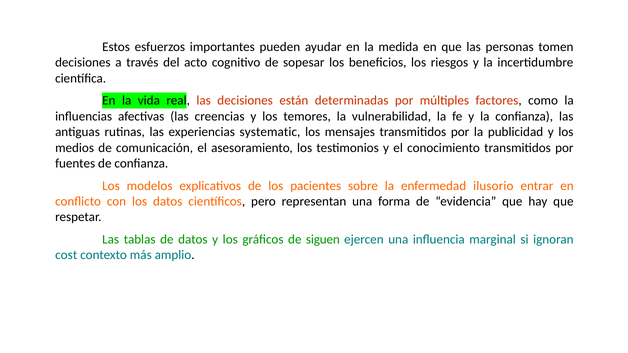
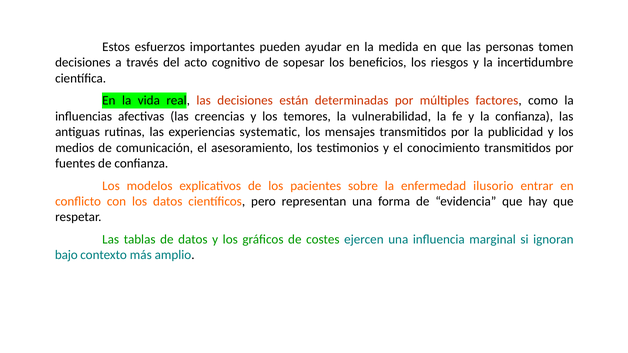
siguen: siguen -> costes (323, 240)
cost: cost -> bajo (66, 255)
